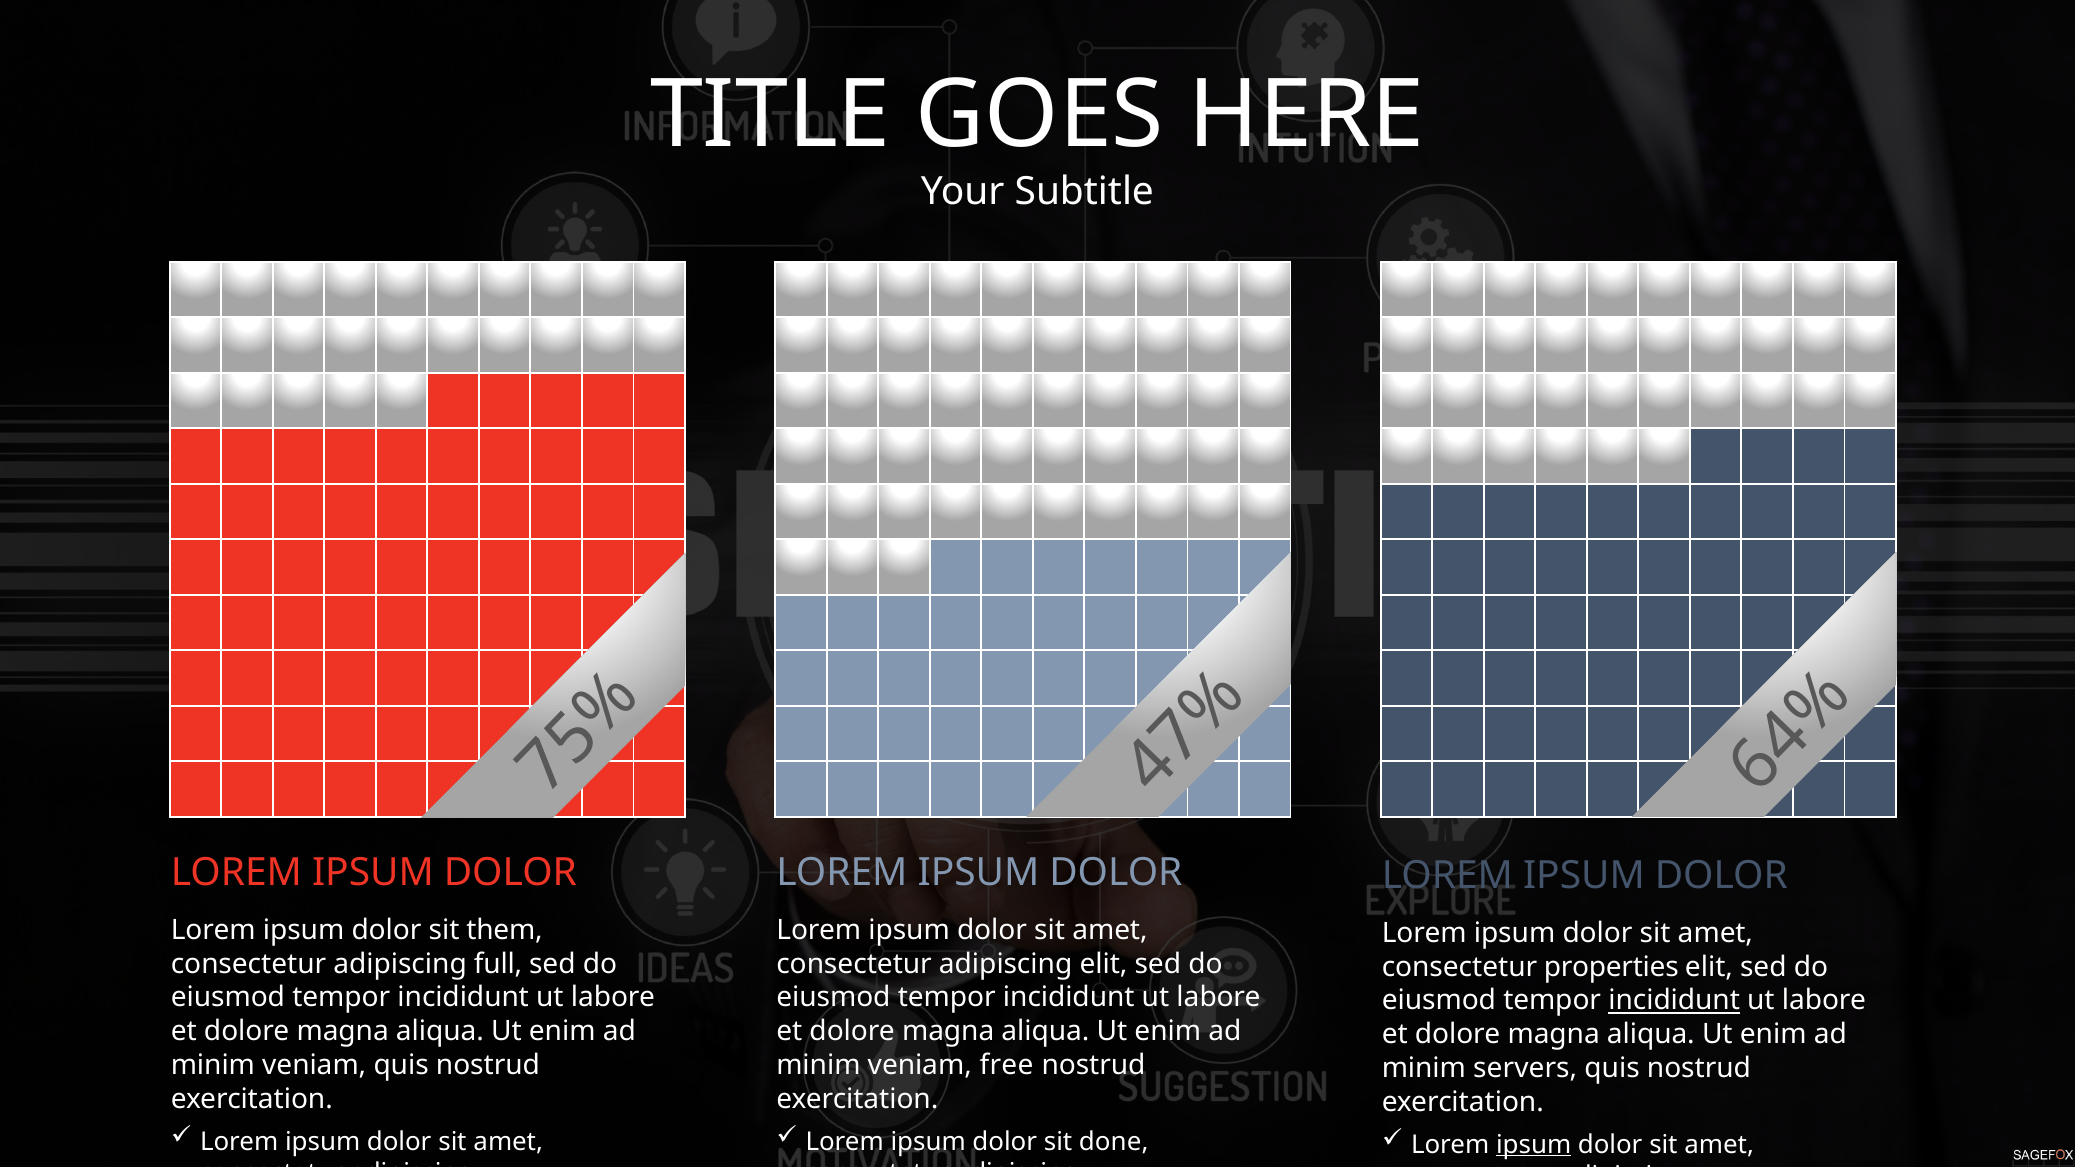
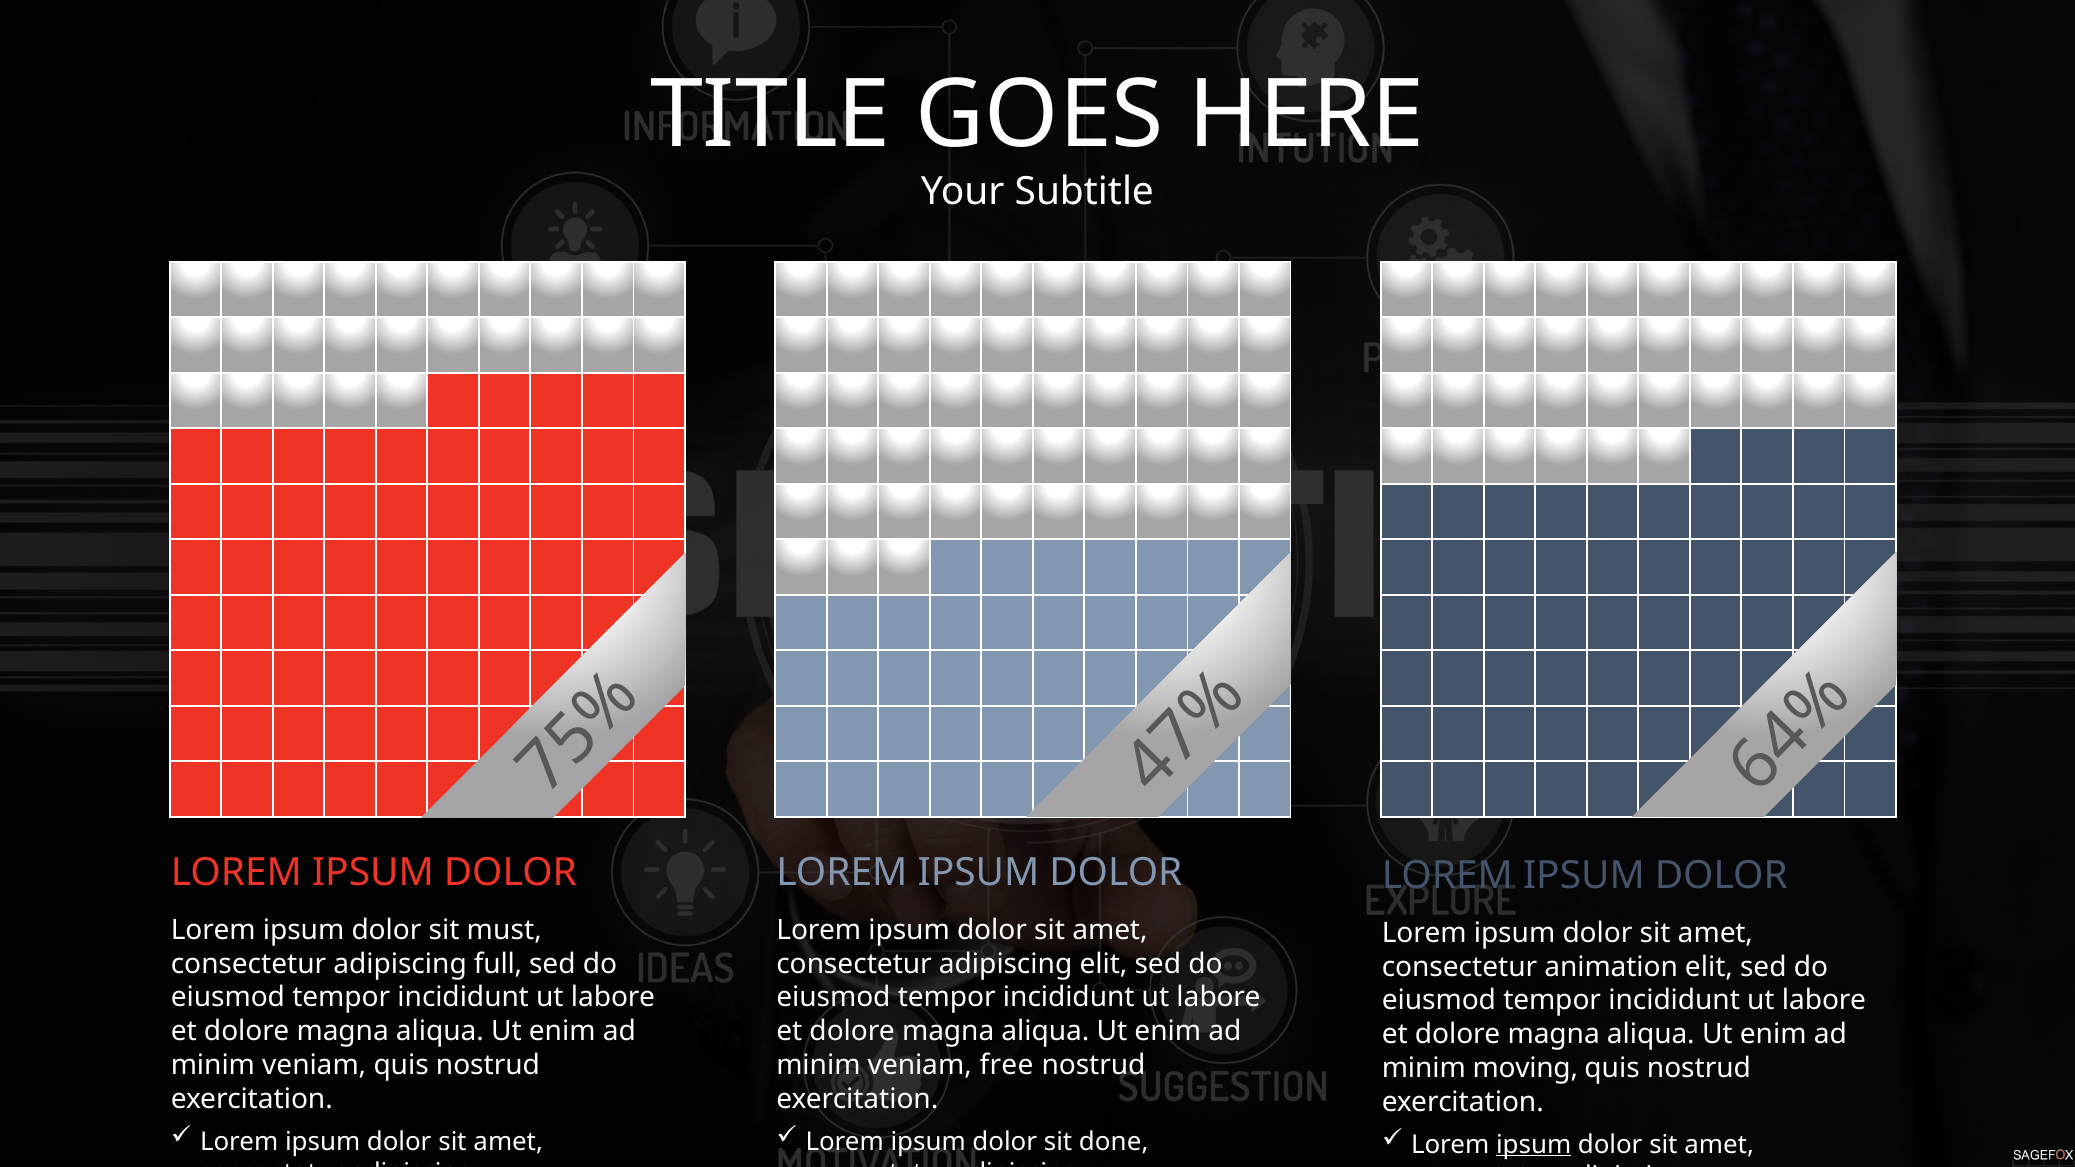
them: them -> must (504, 930)
properties: properties -> animation (1611, 967)
incididunt underline: present -> none (1674, 1001)
servers: servers -> moving (1525, 1068)
